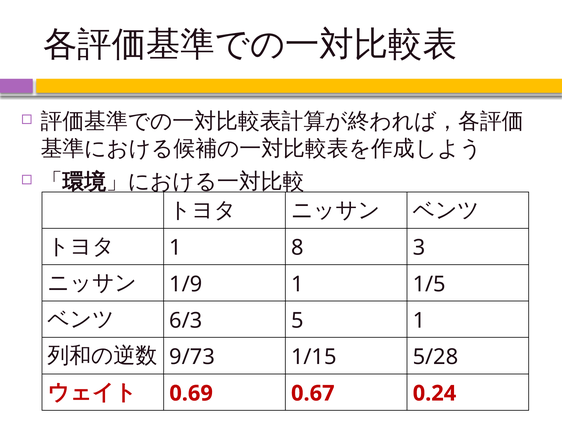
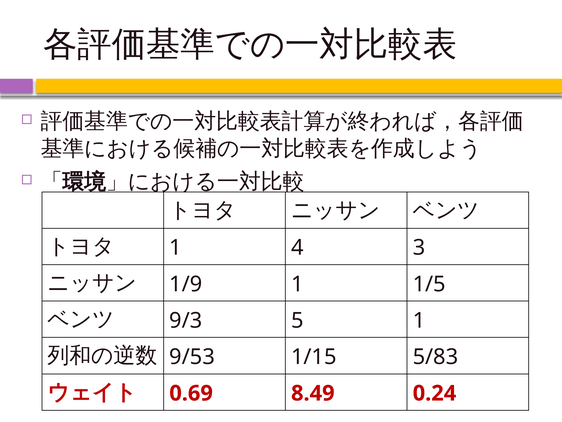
8: 8 -> 4 (297, 247)
6/3: 6/3 -> 9/3 (186, 320)
9/73: 9/73 -> 9/53 (192, 357)
5/28: 5/28 -> 5/83 (436, 357)
0.67: 0.67 -> 8.49 (313, 393)
